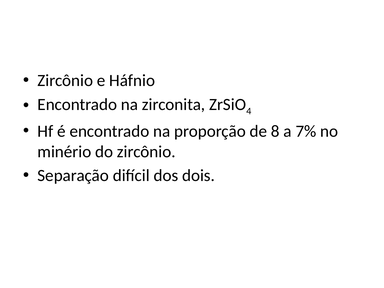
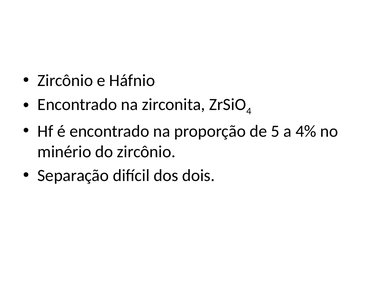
8: 8 -> 5 (275, 131)
7%: 7% -> 4% (306, 131)
